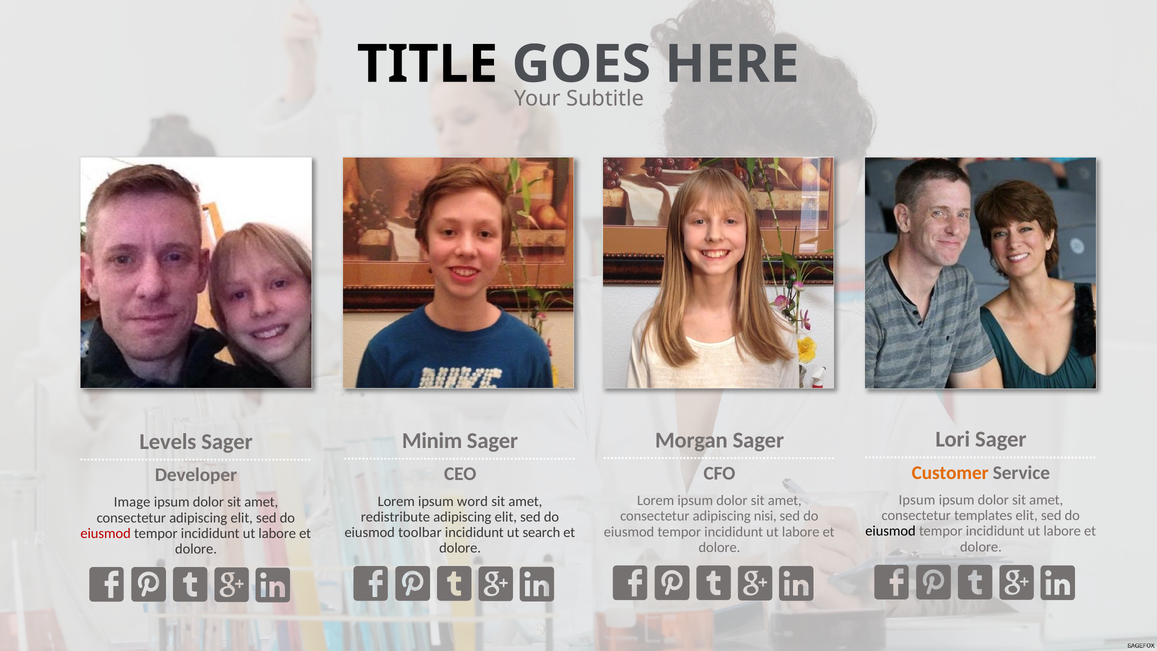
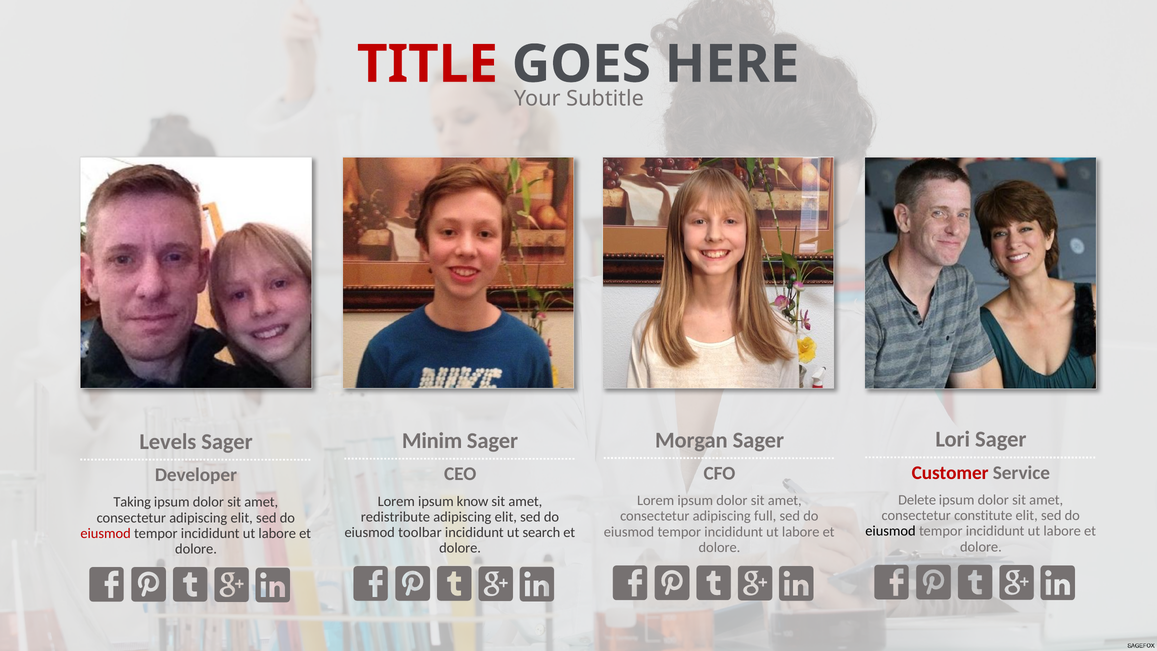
TITLE colour: black -> red (427, 64)
Customer colour: orange -> red (950, 473)
Ipsum: Ipsum -> Delete (917, 500)
word: word -> know (473, 501)
Image: Image -> Taking (132, 502)
templates: templates -> constitute (983, 515)
nisi: nisi -> full (765, 516)
